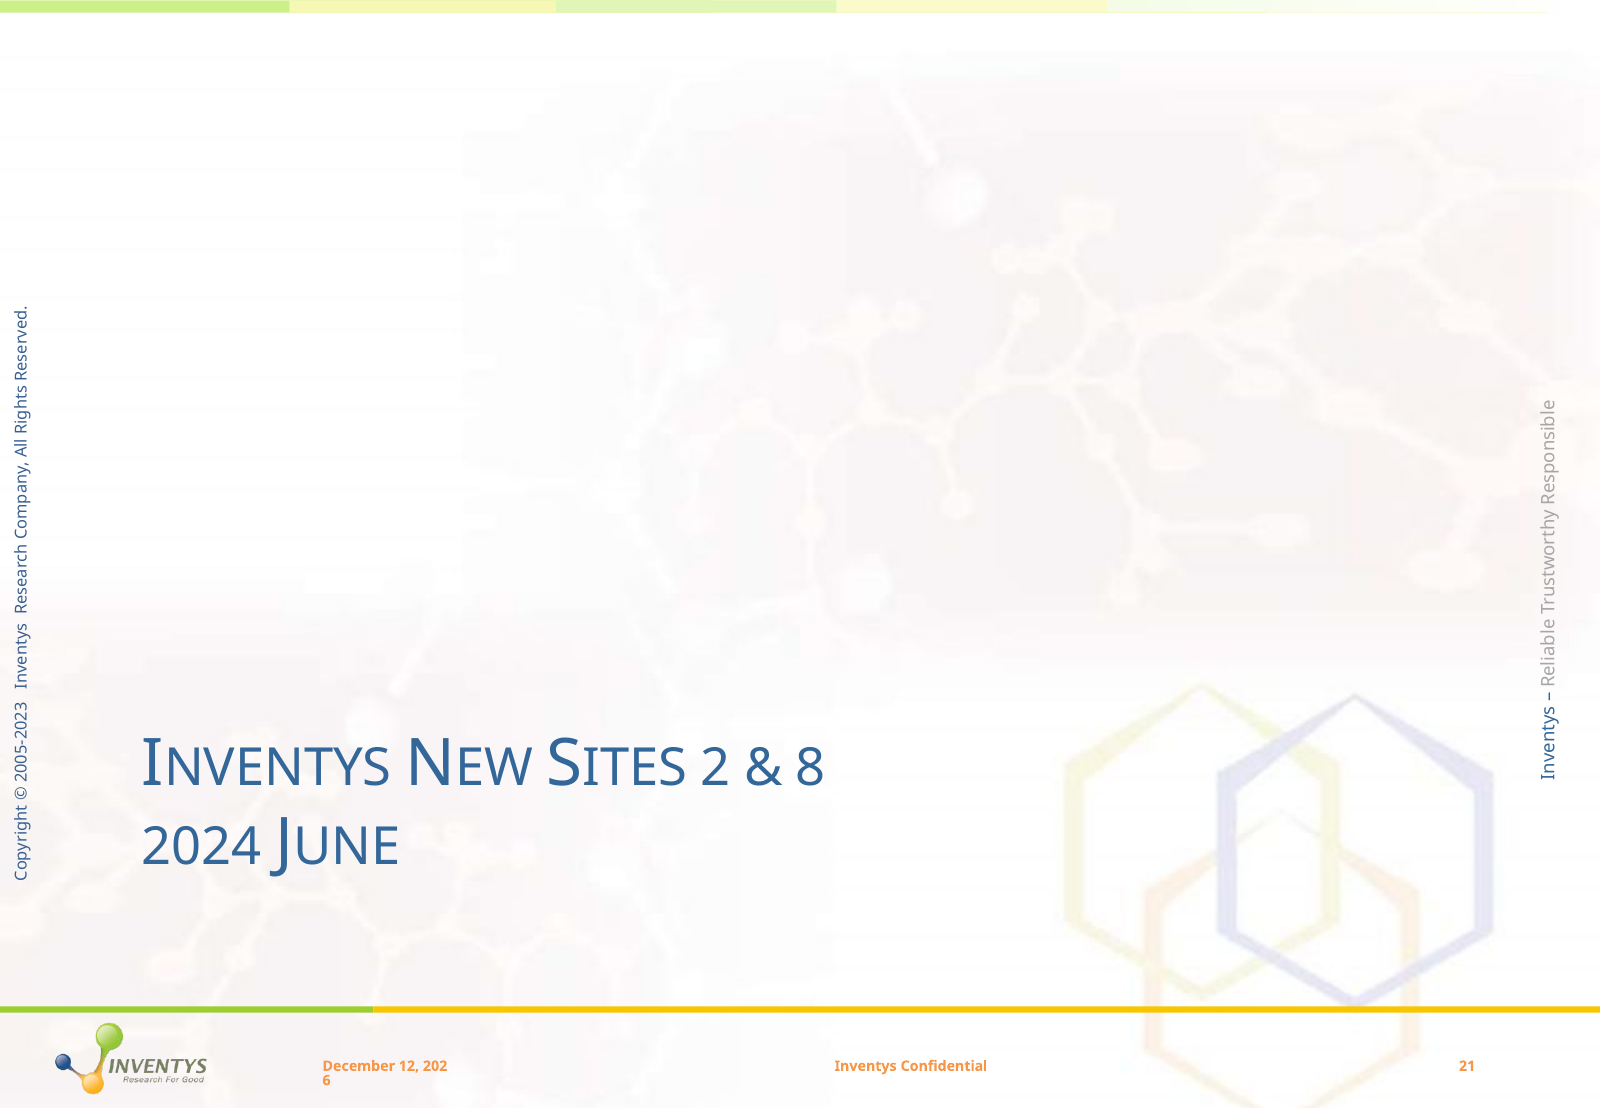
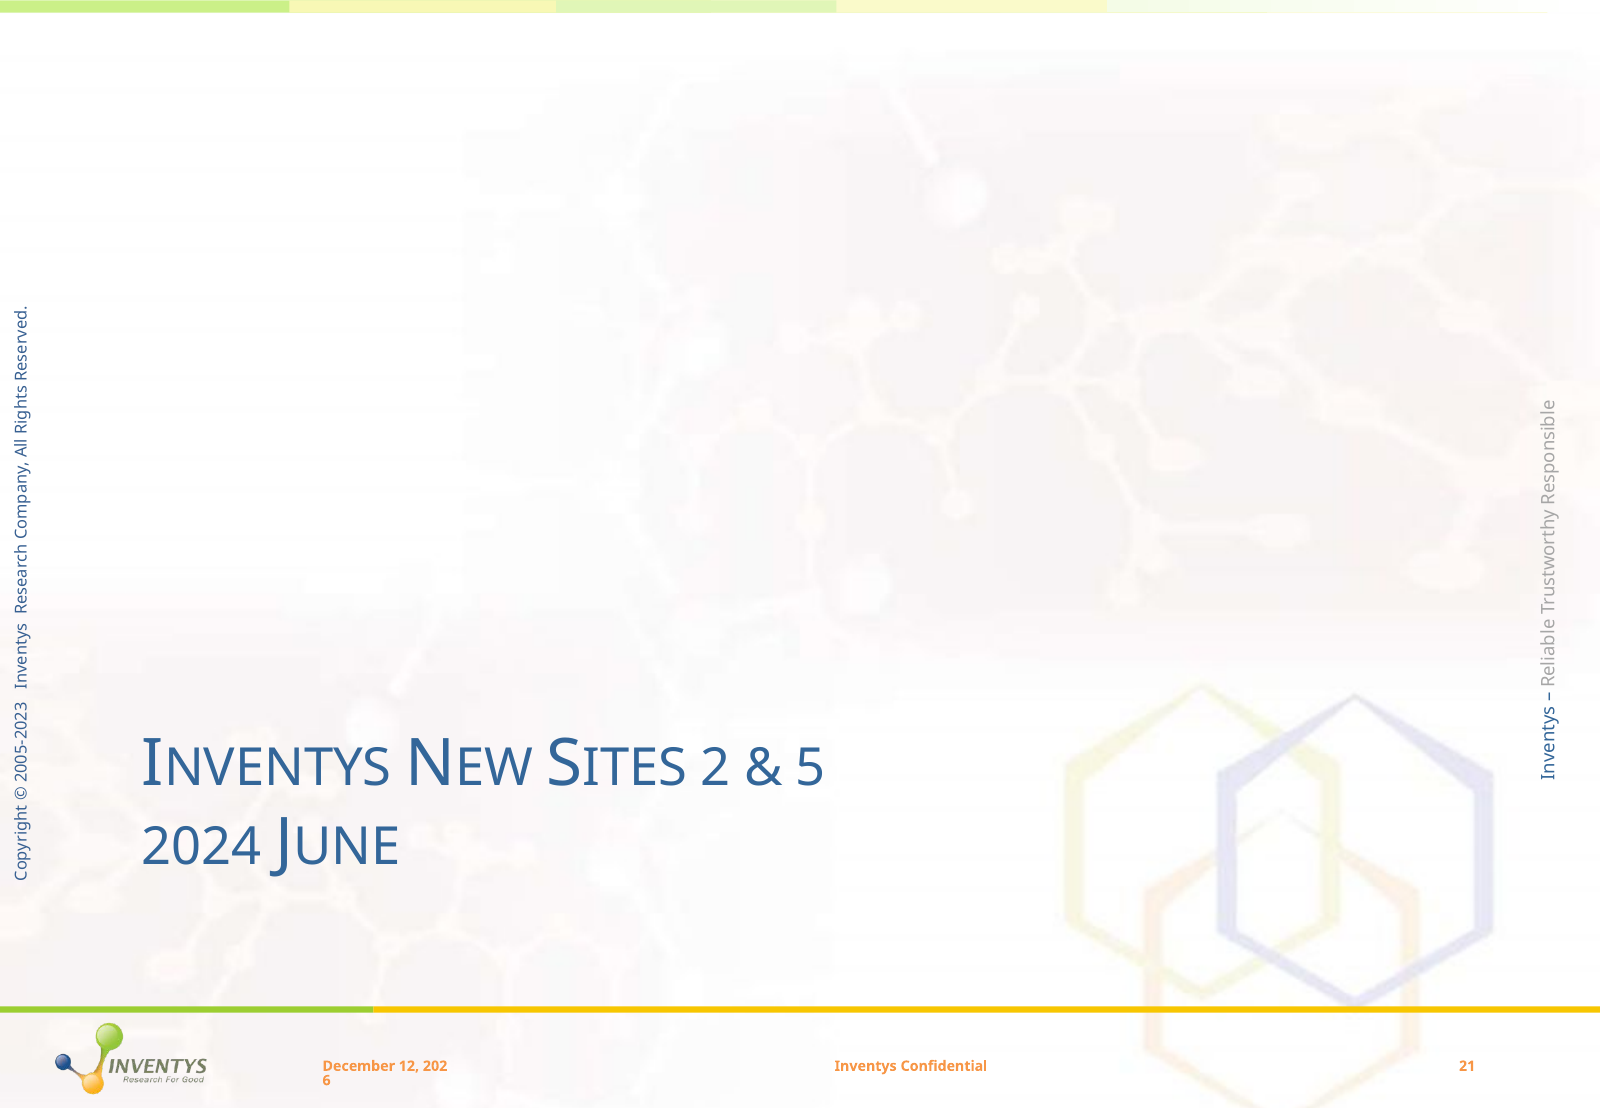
8: 8 -> 5 (811, 768)
